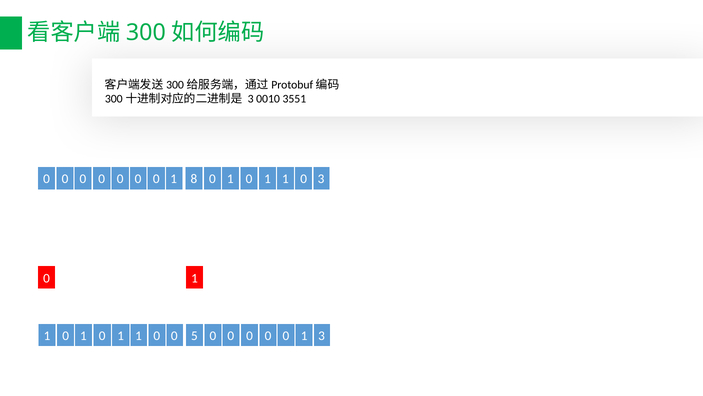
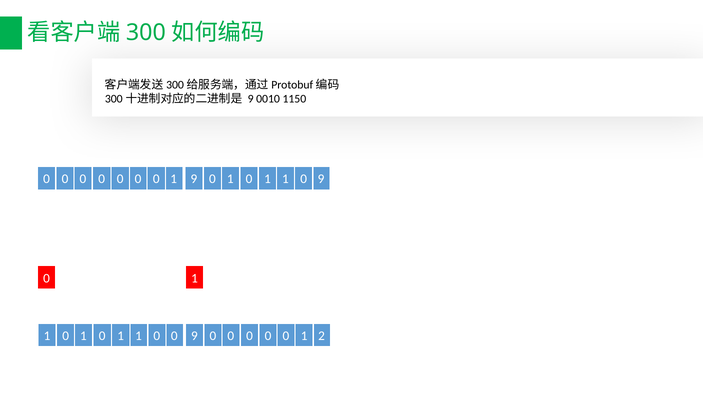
3: 3 -> 9 (251, 99)
3551: 3551 -> 1150 (294, 99)
8: 8 -> 9 (194, 179)
3: 3 -> 9 (321, 179)
1 5: 5 -> 9 (194, 335)
1 3: 3 -> 2 (322, 335)
